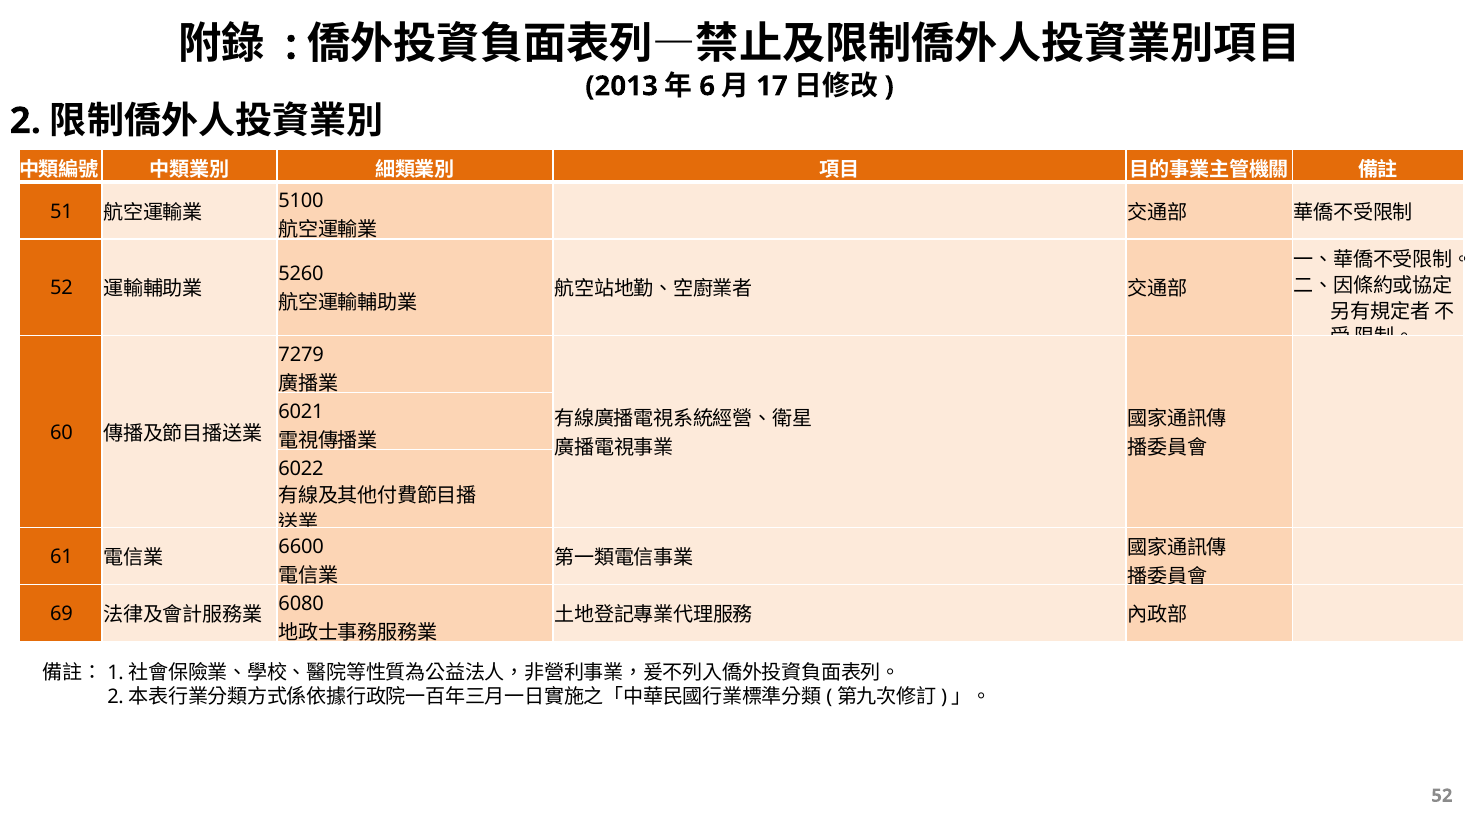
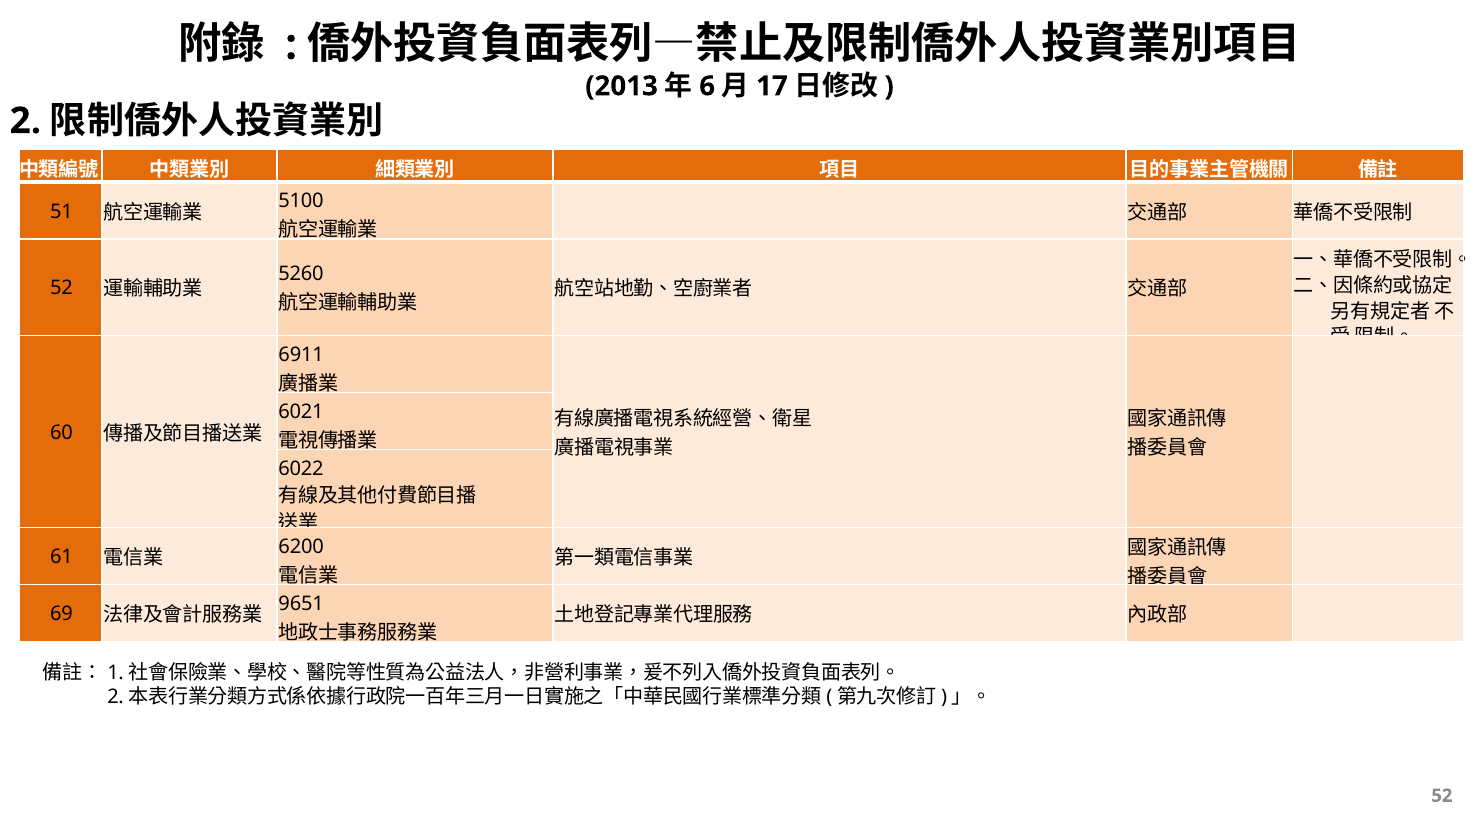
7279: 7279 -> 6911 (301, 355)
6600: 6600 -> 6200 (301, 546)
6080: 6080 -> 9651 (301, 603)
